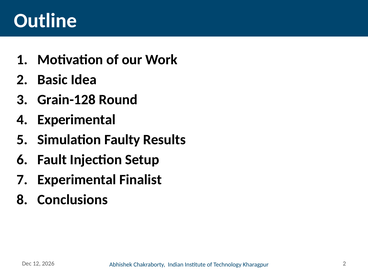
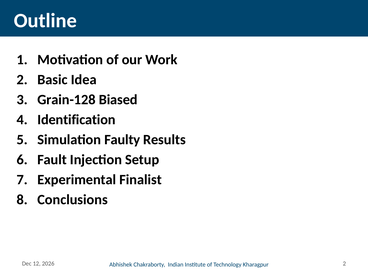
Round: Round -> Biased (118, 100)
Experimental: Experimental -> Identification (76, 120)
